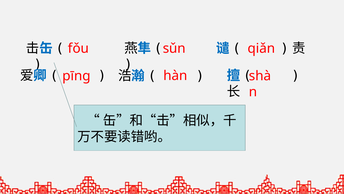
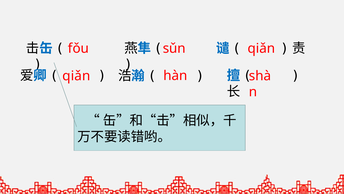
pīng: pīng -> qiǎn (76, 76)
